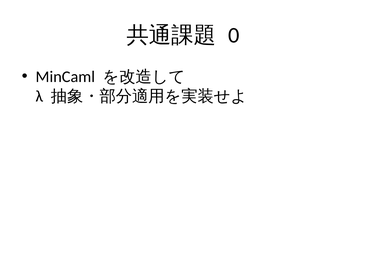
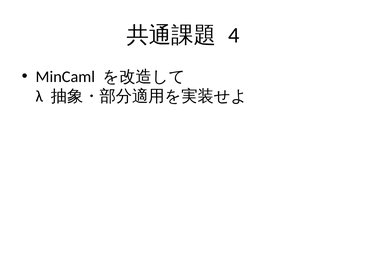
0: 0 -> 4 (234, 35)
